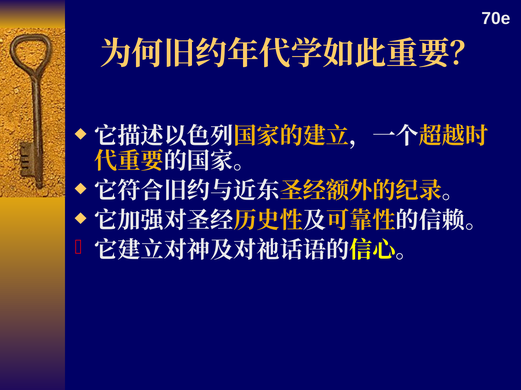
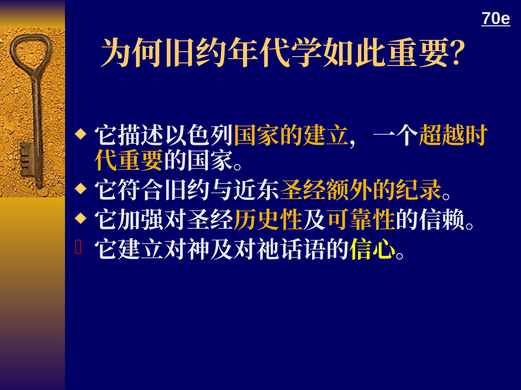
70e underline: none -> present (496, 19)
